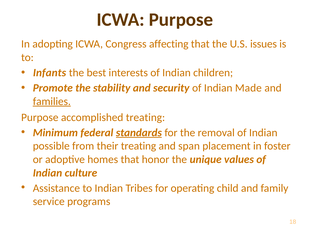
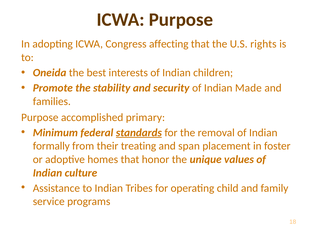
issues: issues -> rights (263, 44)
Infants: Infants -> Oneida (50, 73)
families underline: present -> none (52, 102)
accomplished treating: treating -> primary (145, 118)
possible: possible -> formally (51, 146)
